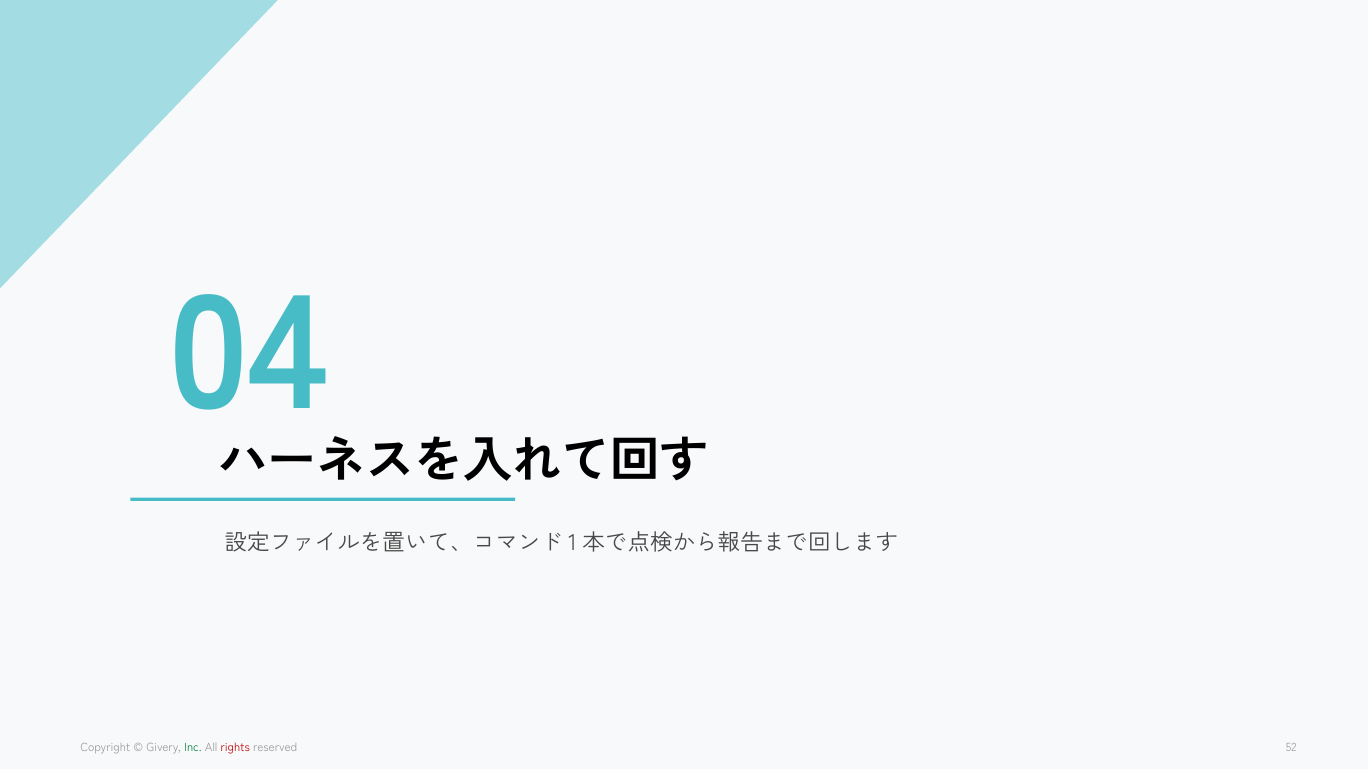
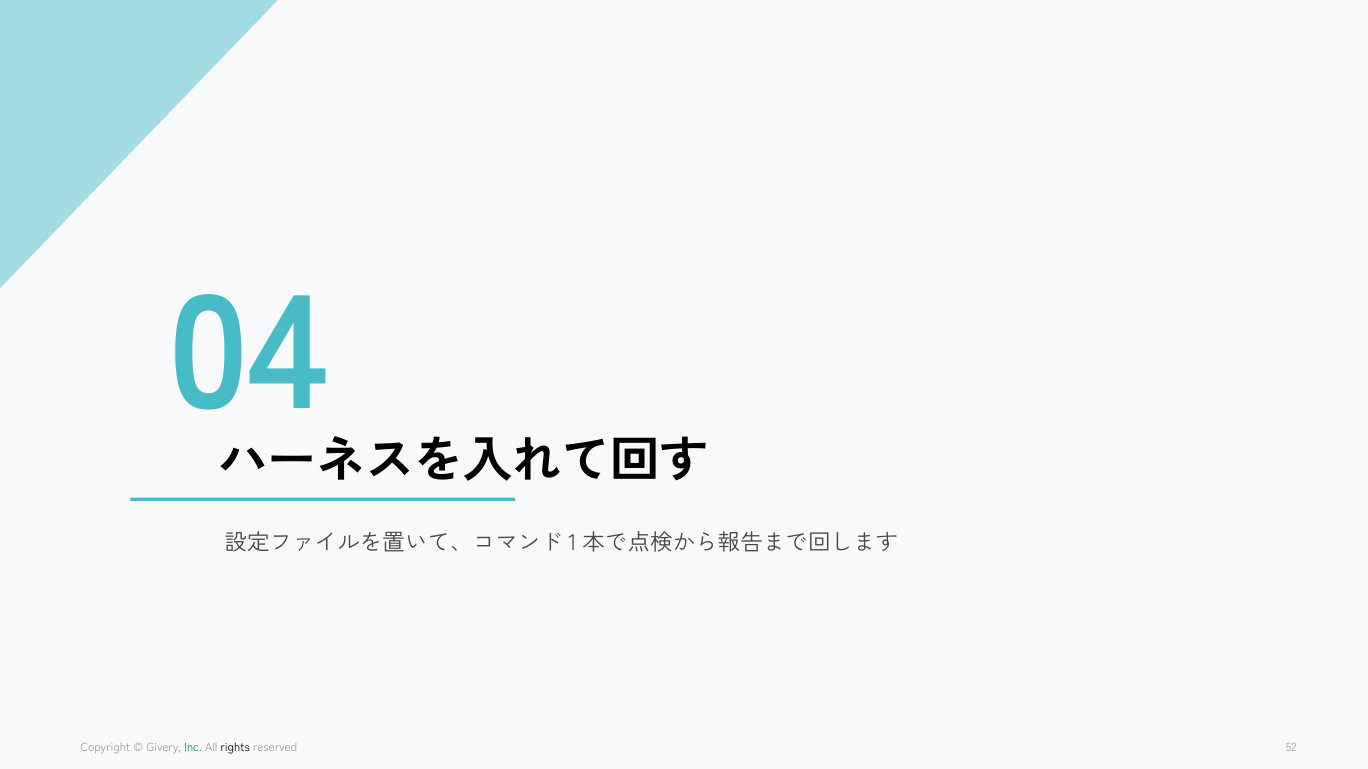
rights colour: red -> black (235, 748)
